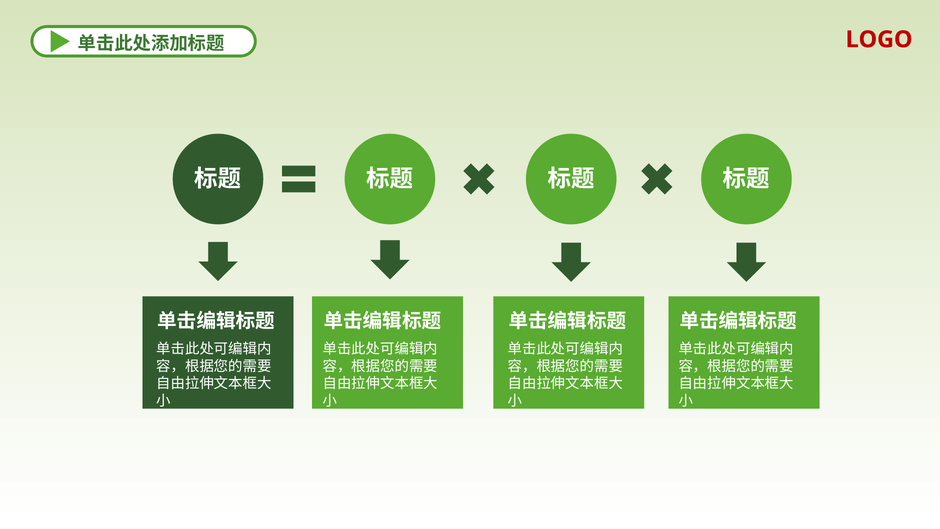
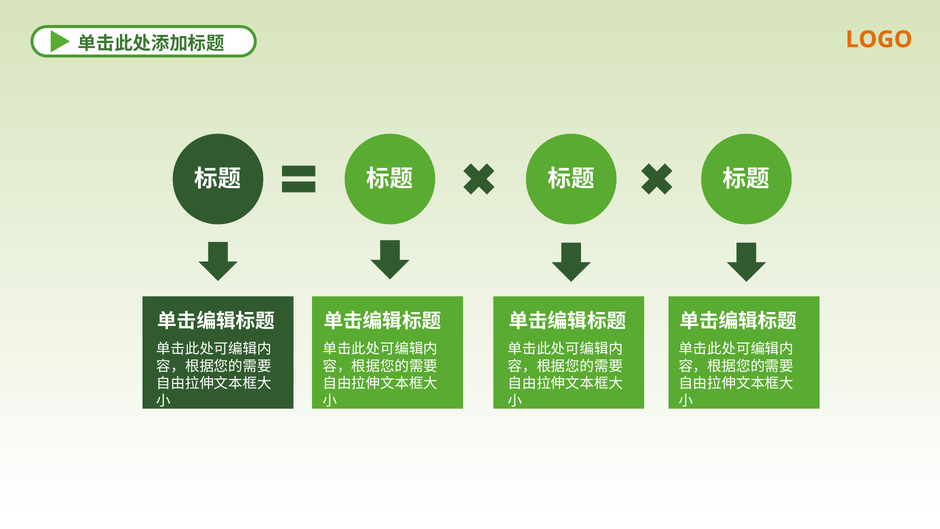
LOGO colour: red -> orange (879, 39)
